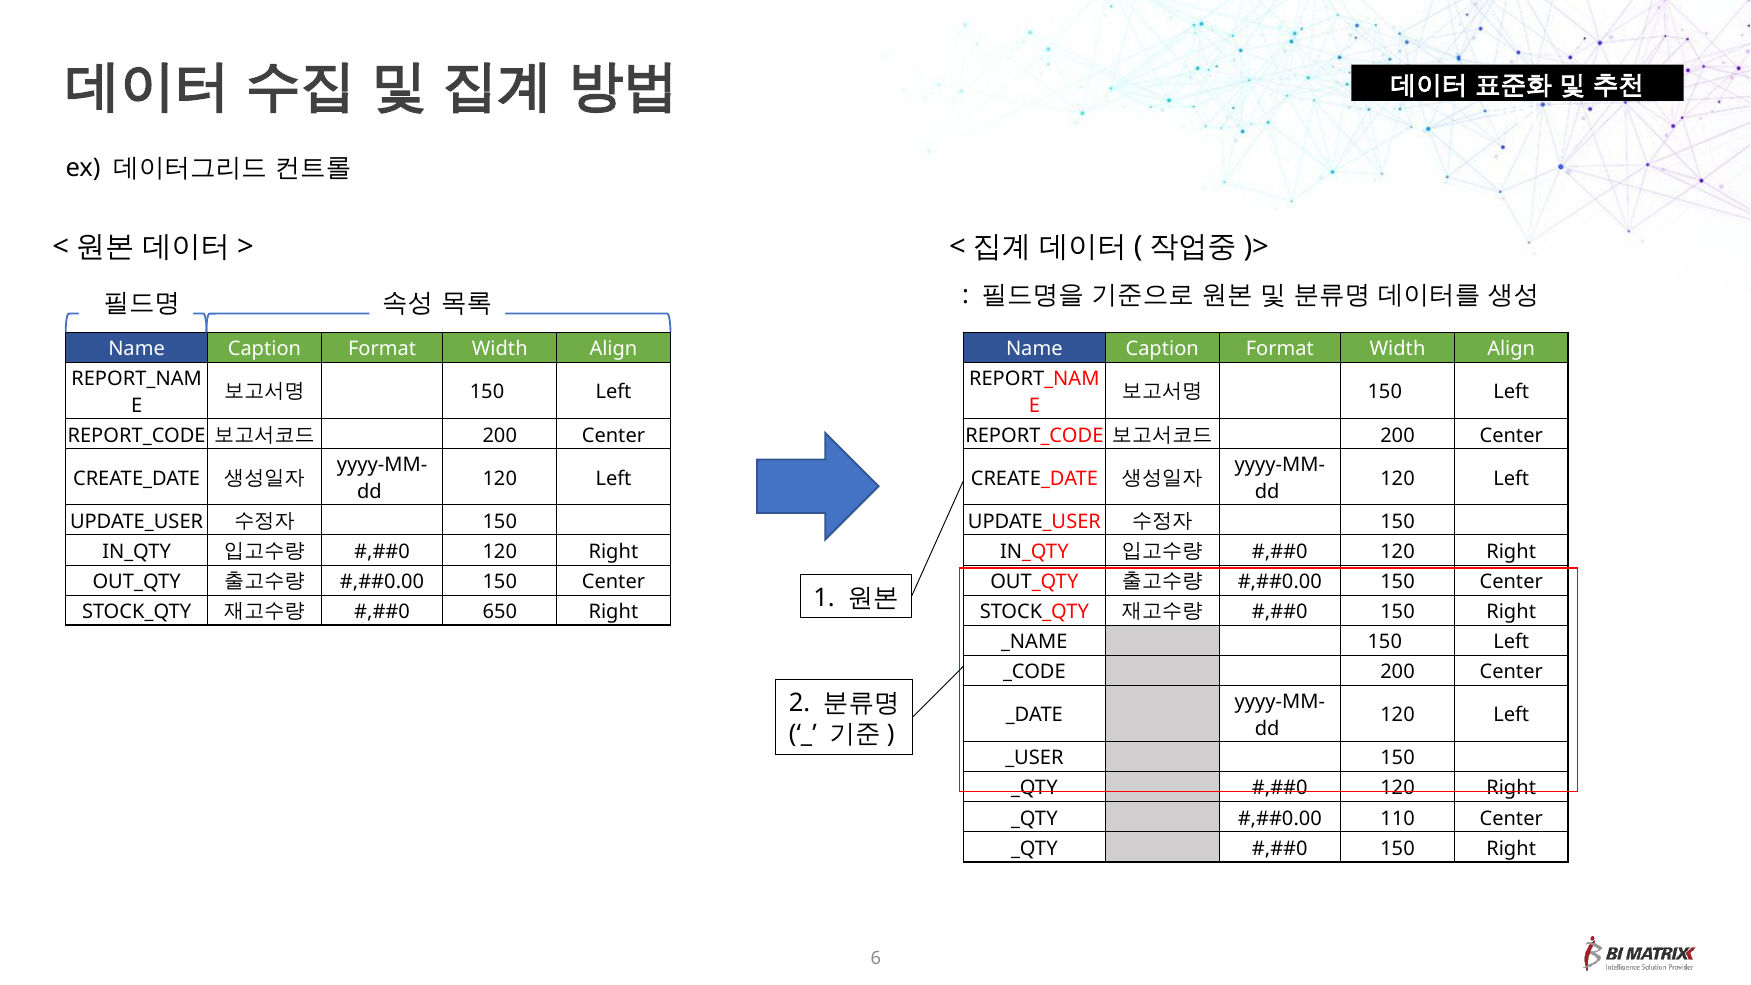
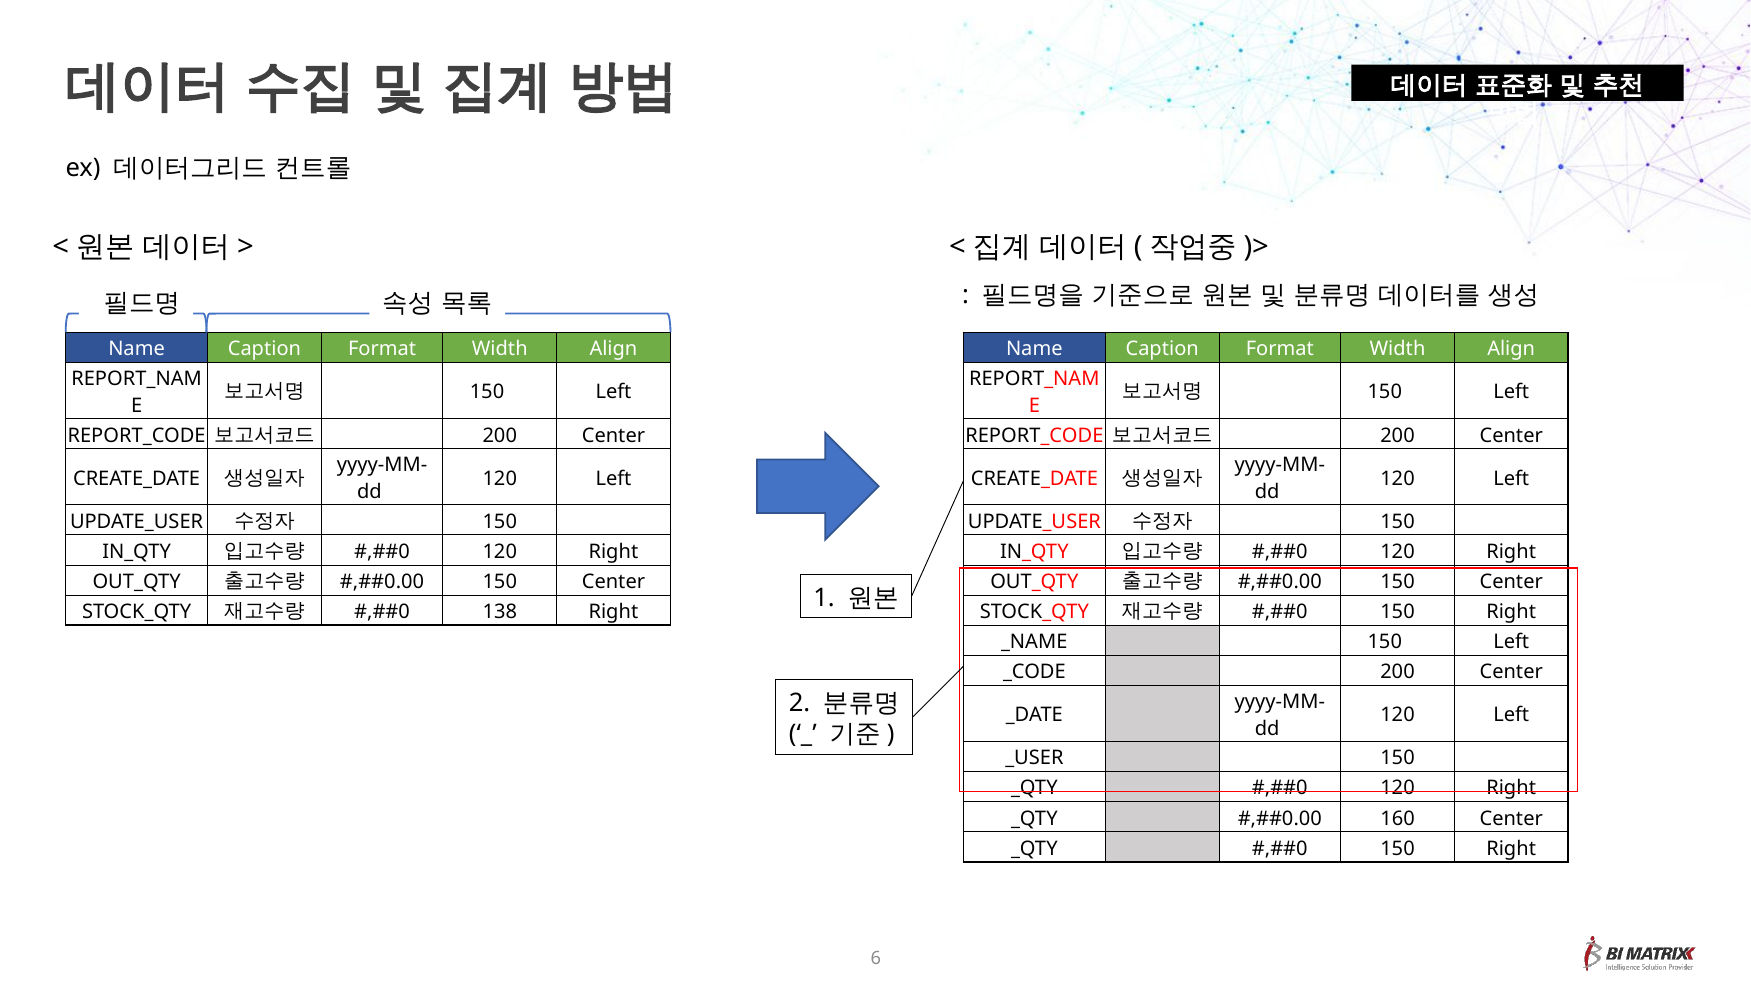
650: 650 -> 138 (500, 612)
110: 110 -> 160 (1398, 818)
